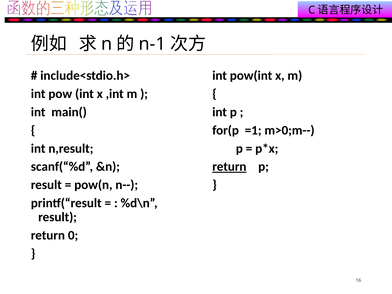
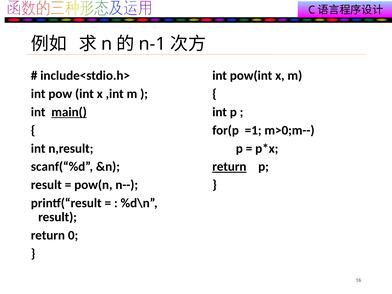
main( underline: none -> present (69, 112)
